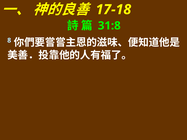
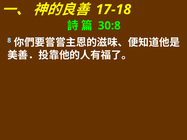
31:8: 31:8 -> 30:8 (109, 26)
